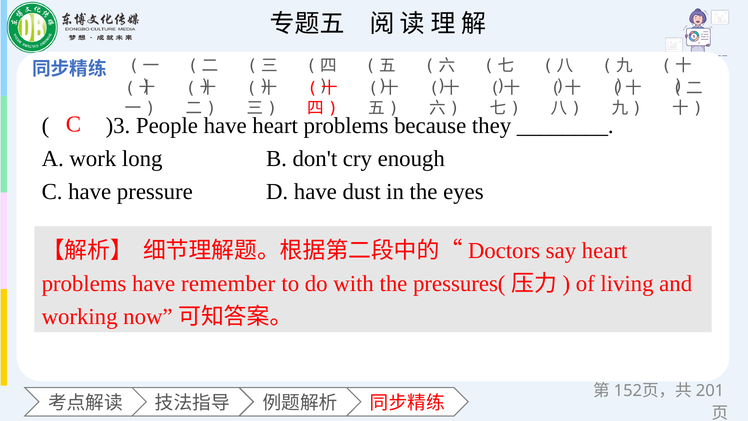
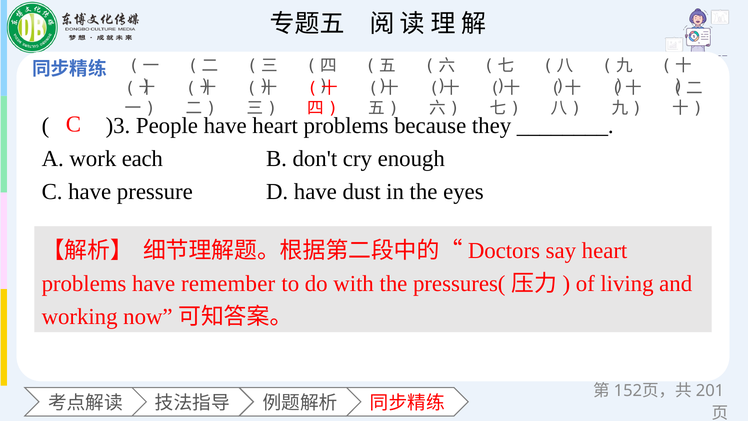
long: long -> each (142, 158)
